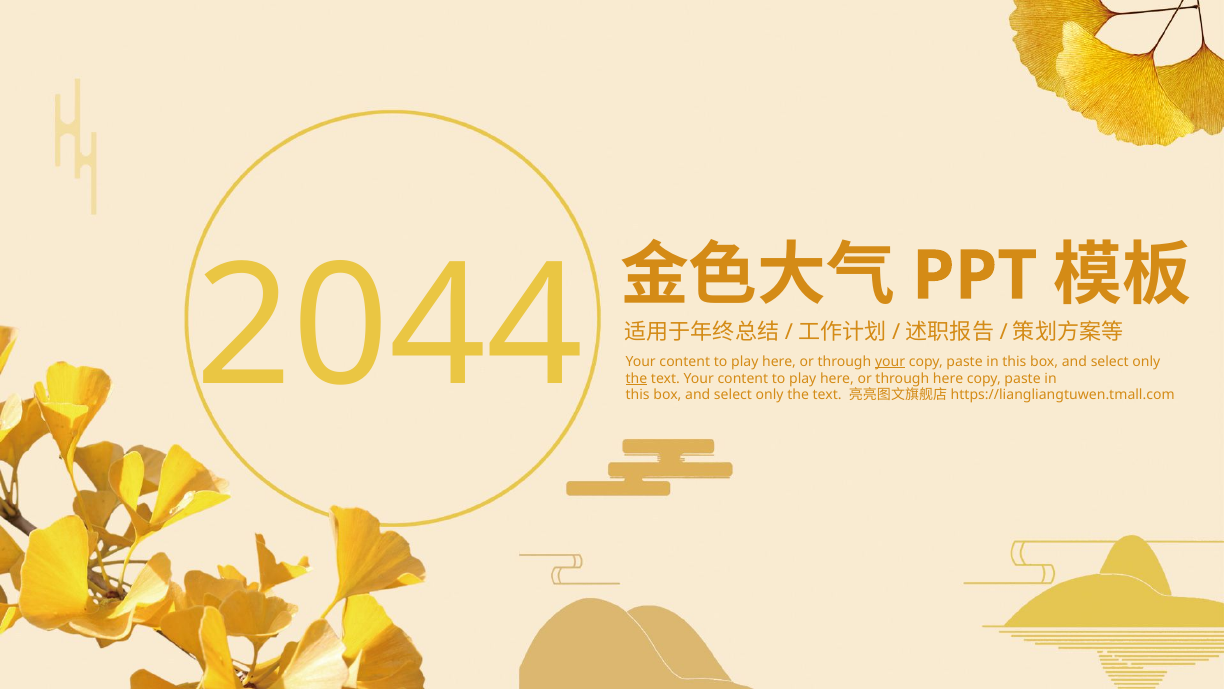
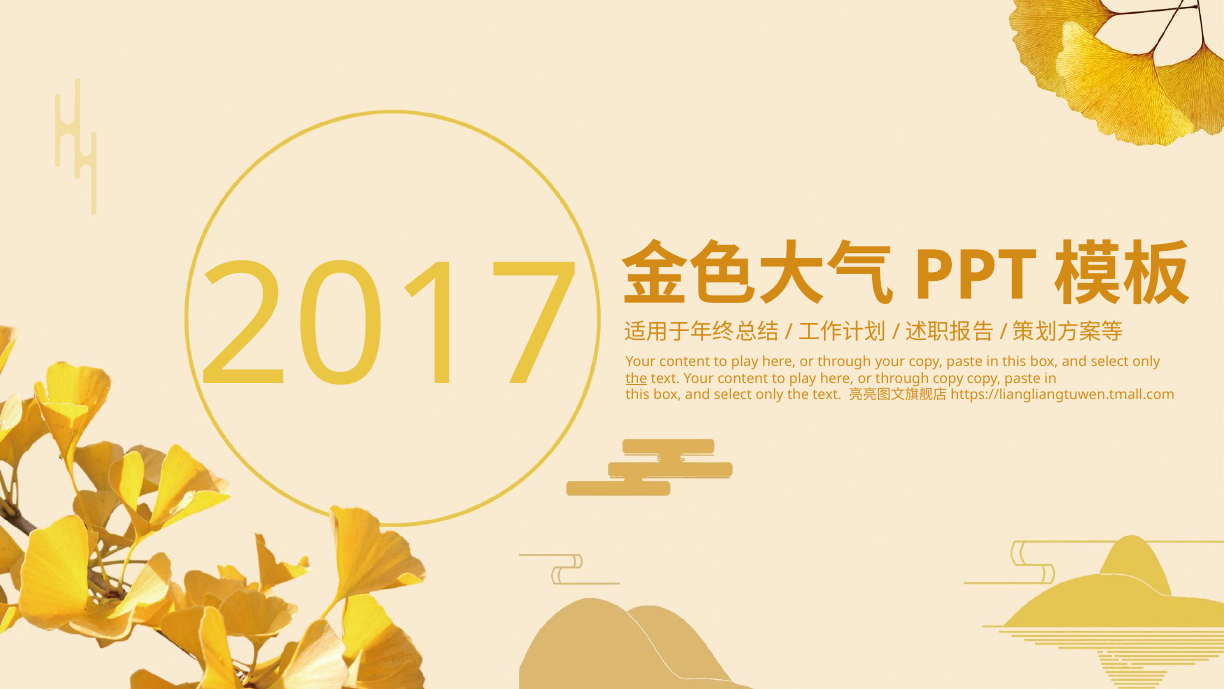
2044: 2044 -> 2017 (389, 327)
your underline: present -> none (890, 361)
through here: here -> copy (948, 378)
